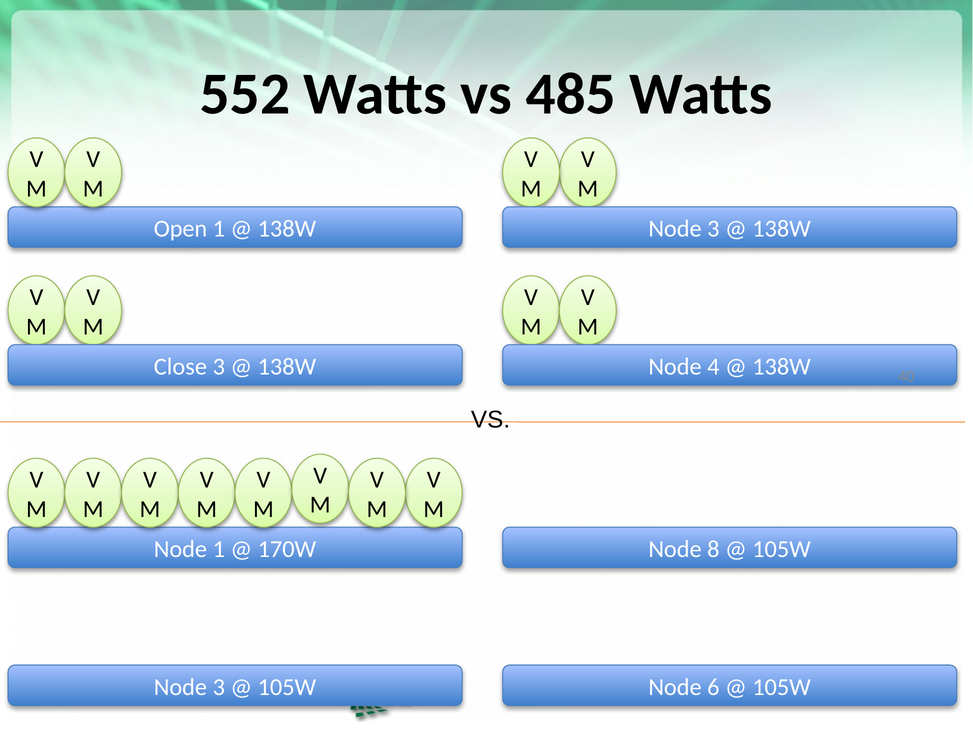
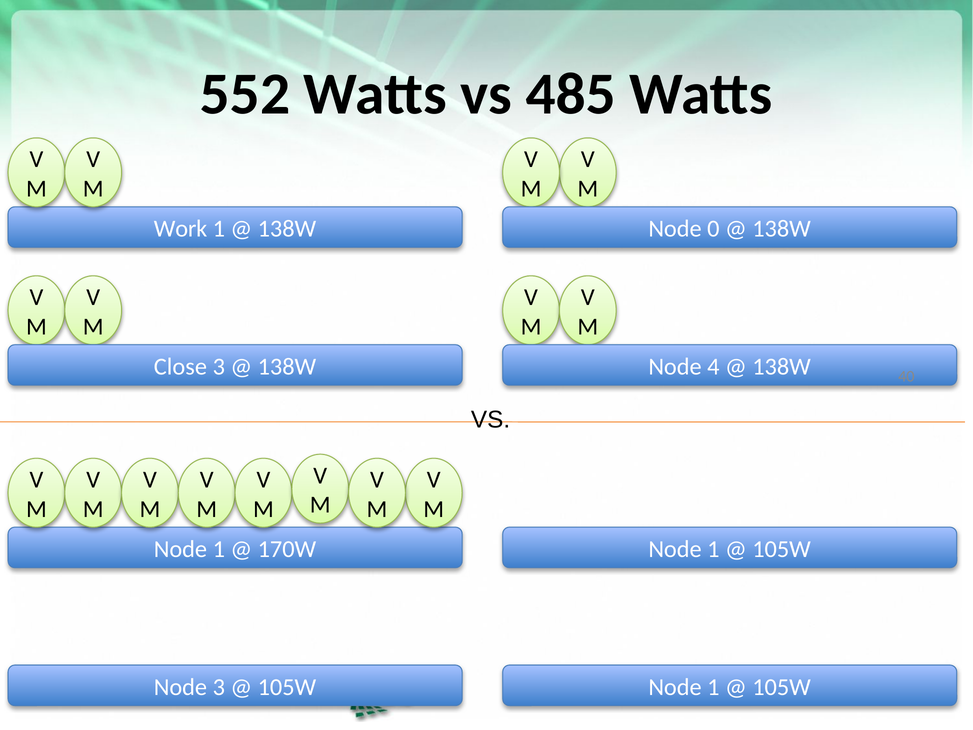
Open: Open -> Work (181, 229)
3: 3 -> 0 (713, 229)
8: 8 -> 1 (713, 549)
105W Node 6: 6 -> 1 (713, 687)
